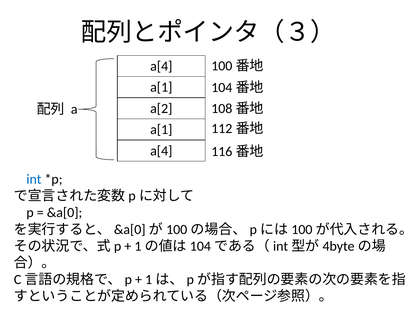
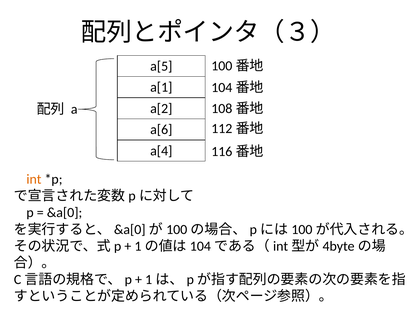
a[4: a[4 -> a[5 (161, 66)
a[1: a[1 -> a[6 (161, 130)
int colour: blue -> orange (34, 179)
